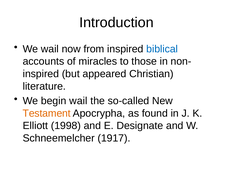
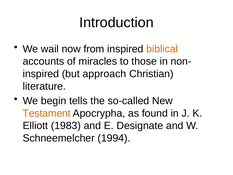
biblical colour: blue -> orange (162, 49)
appeared: appeared -> approach (104, 74)
begin wail: wail -> tells (78, 101)
1998: 1998 -> 1983 (66, 126)
1917: 1917 -> 1994 (114, 138)
